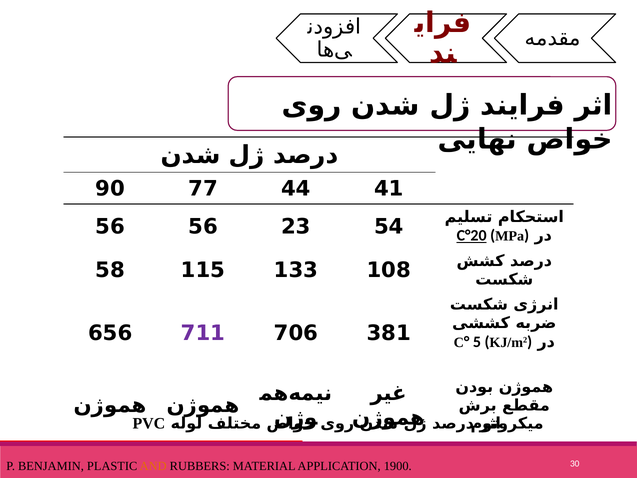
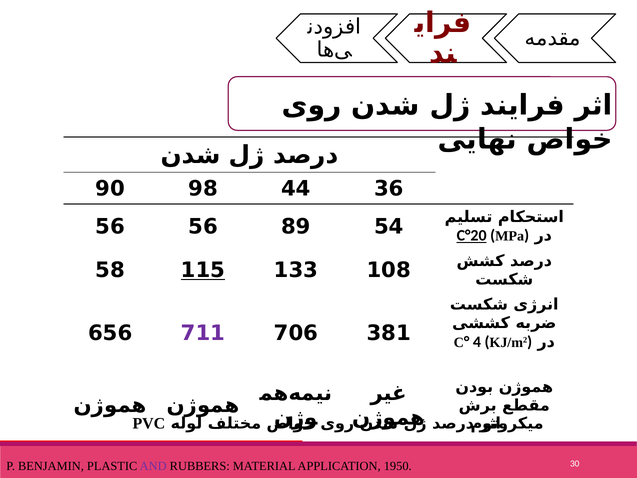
77: 77 -> 98 (203, 188)
41: 41 -> 36 (389, 188)
23: 23 -> 89 (296, 226)
115 underline: none -> present (203, 270)
5: 5 -> 4 (477, 342)
AND colour: orange -> purple (153, 466)
1900: 1900 -> 1950 (398, 466)
